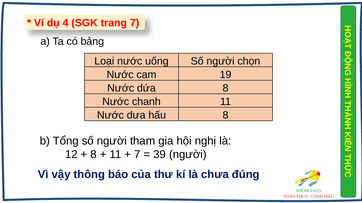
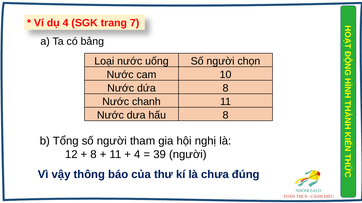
19: 19 -> 10 (226, 75)
7: 7 -> 4 (137, 155)
